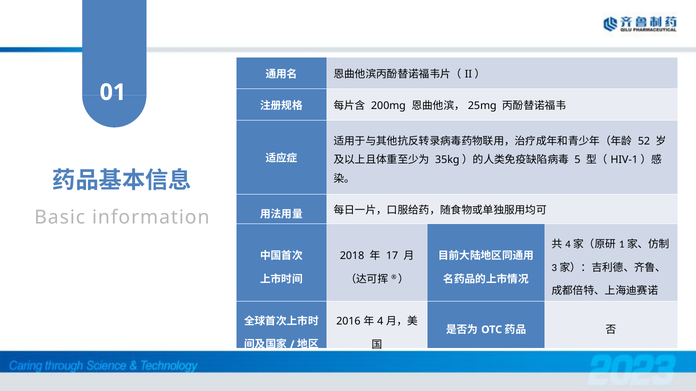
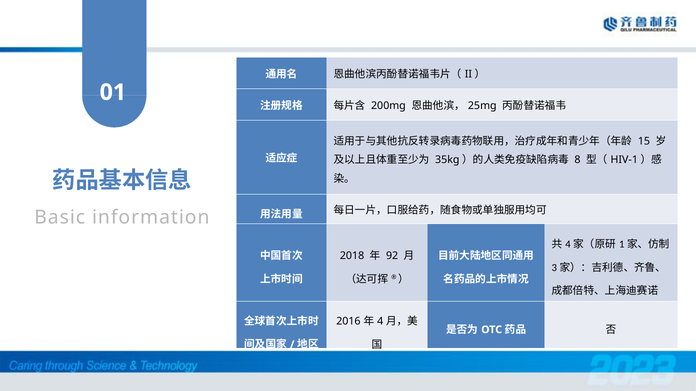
52: 52 -> 15 (644, 142)
5: 5 -> 8 (577, 160)
17: 17 -> 92 (392, 256)
